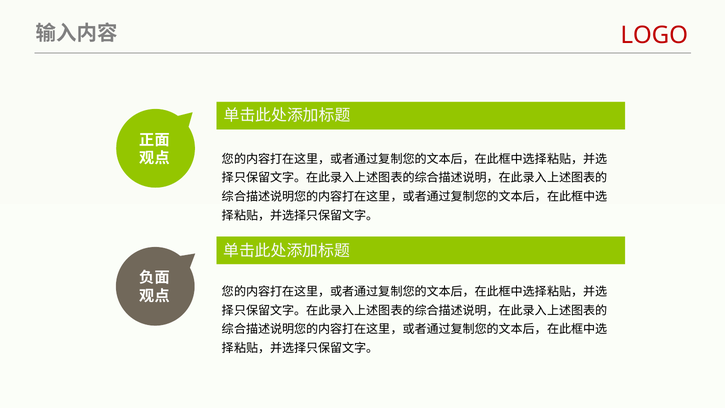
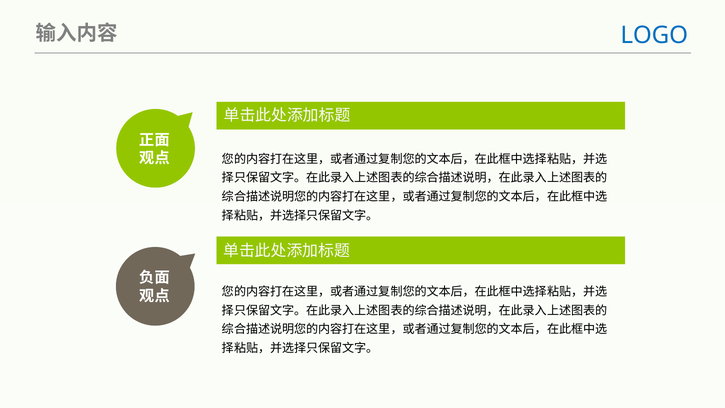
LOGO colour: red -> blue (654, 35)
